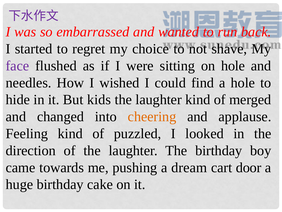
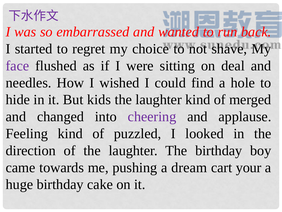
on hole: hole -> deal (233, 66)
cheering colour: orange -> purple (152, 116)
door: door -> your (249, 167)
